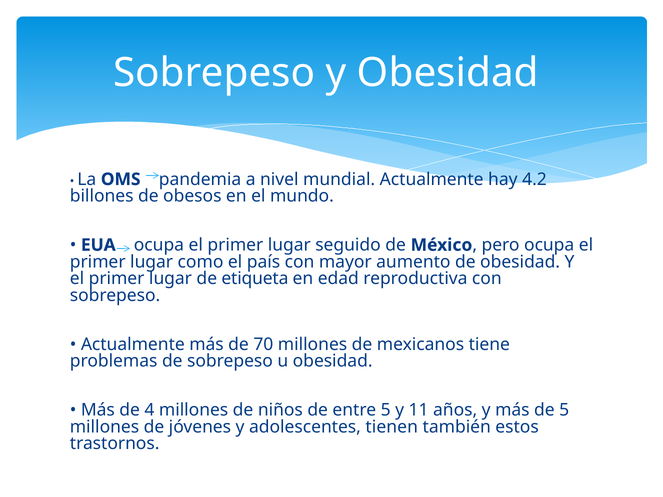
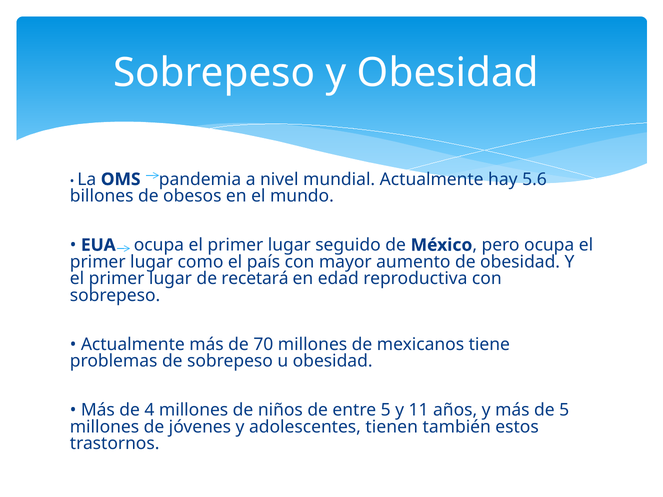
4.2: 4.2 -> 5.6 (534, 179)
etiqueta: etiqueta -> recetará (255, 279)
